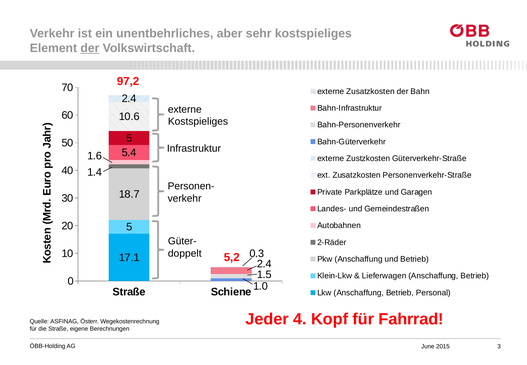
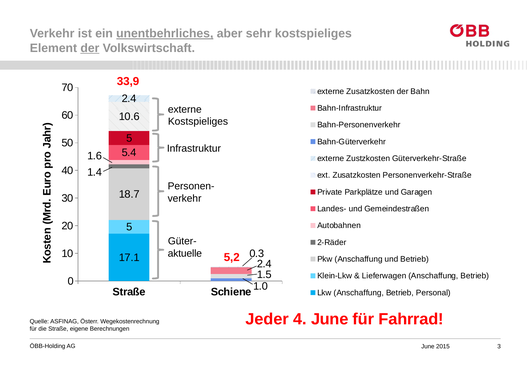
unentbehrliches underline: none -> present (165, 34)
97,2: 97,2 -> 33,9 (128, 81)
doppelt: doppelt -> aktuelle (185, 253)
4 Kopf: Kopf -> June (330, 319)
